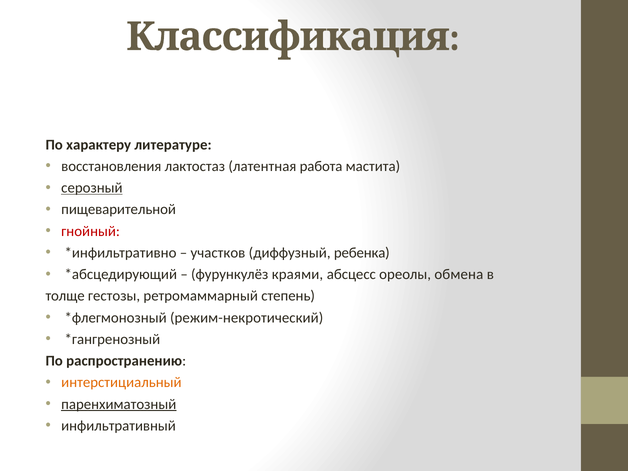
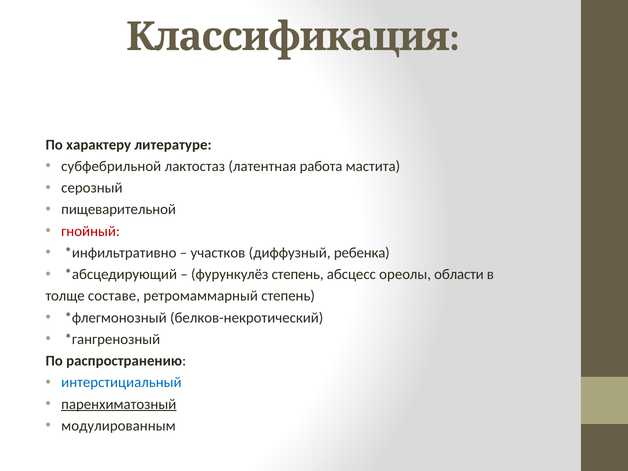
восстановления: восстановления -> субфебрильной (111, 166)
серозный underline: present -> none (92, 188)
фурункулёз краями: краями -> степень (298, 274)
обмена: обмена -> области (459, 274)
гестозы: гестозы -> составе (114, 296)
режим-некротический: режим-некротический -> белков-некротический (247, 318)
интерстициальный colour: orange -> blue (121, 383)
инфильтративный: инфильтративный -> модулированным (118, 426)
